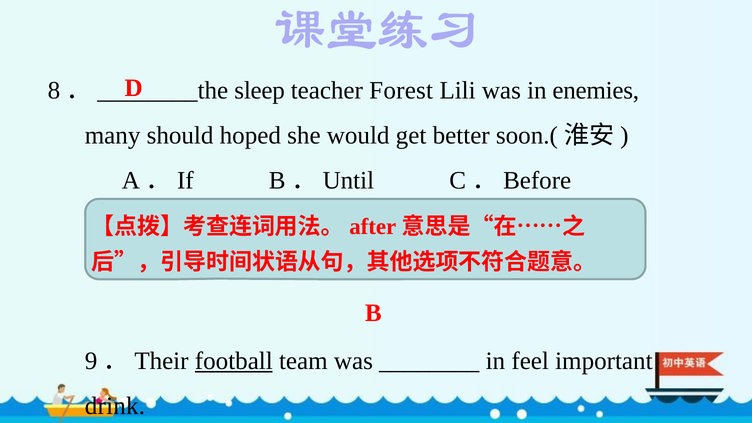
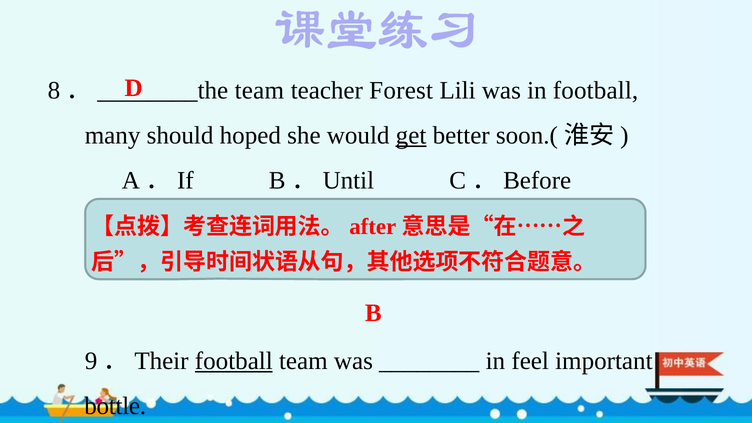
sleep: sleep -> team (259, 90)
in enemies: enemies -> football (596, 90)
get underline: none -> present (411, 135)
drink: drink -> bottle (115, 406)
